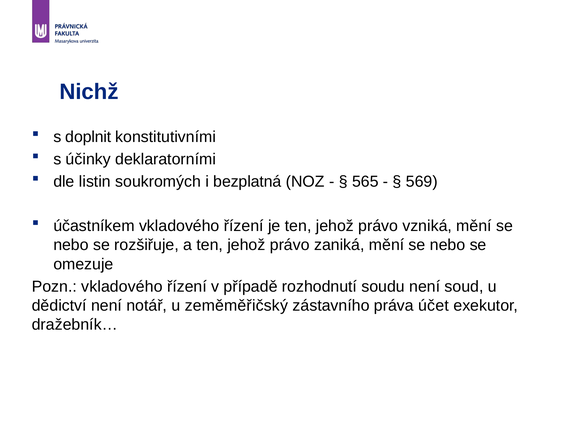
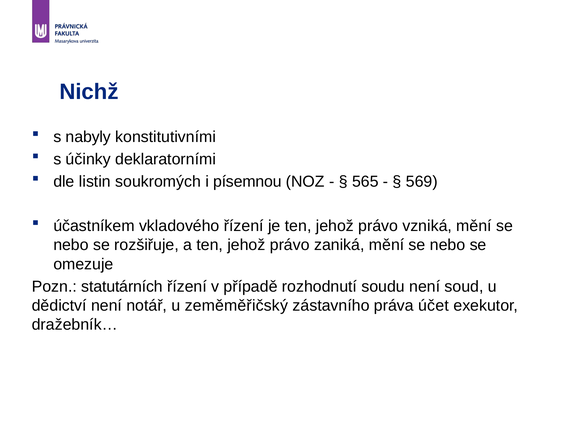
doplnit: doplnit -> nabyly (88, 137)
bezplatná: bezplatná -> písemnou (247, 181)
Pozn vkladového: vkladového -> statutárních (122, 286)
